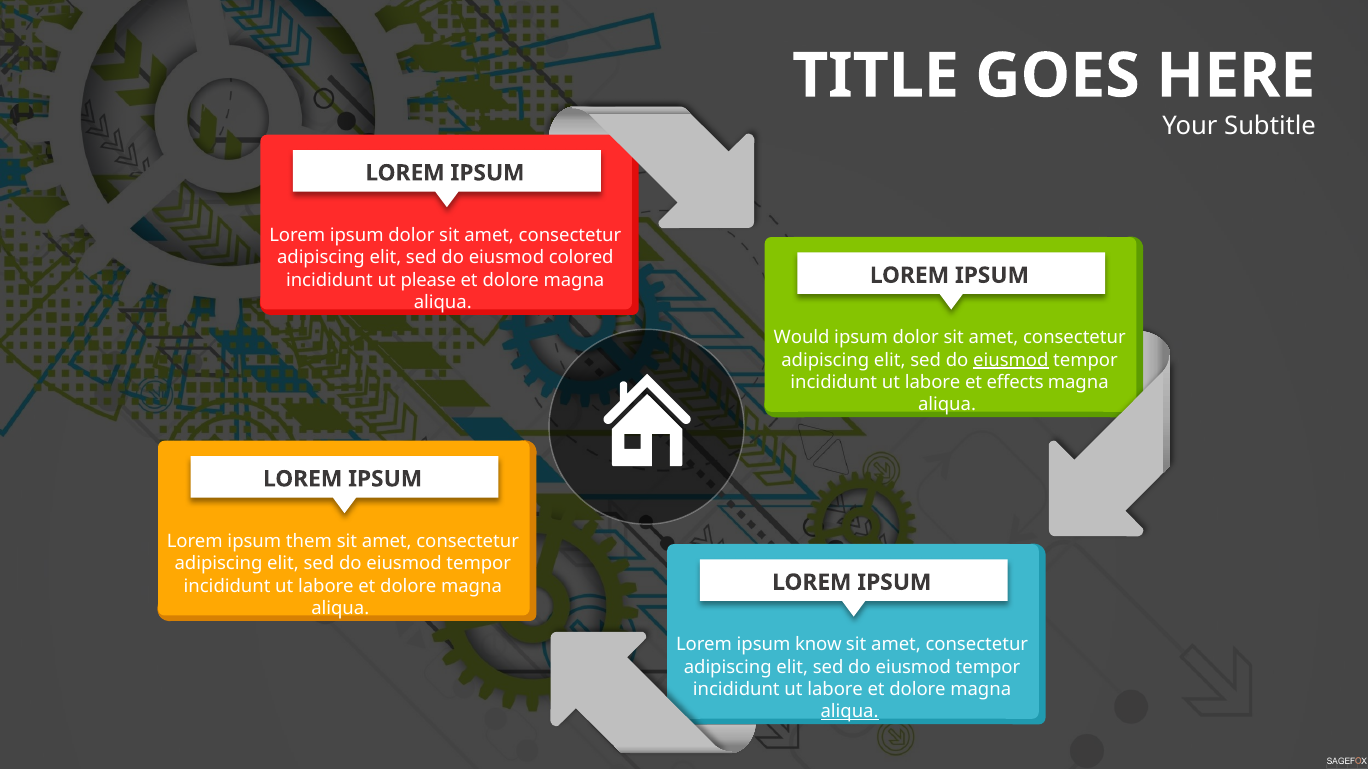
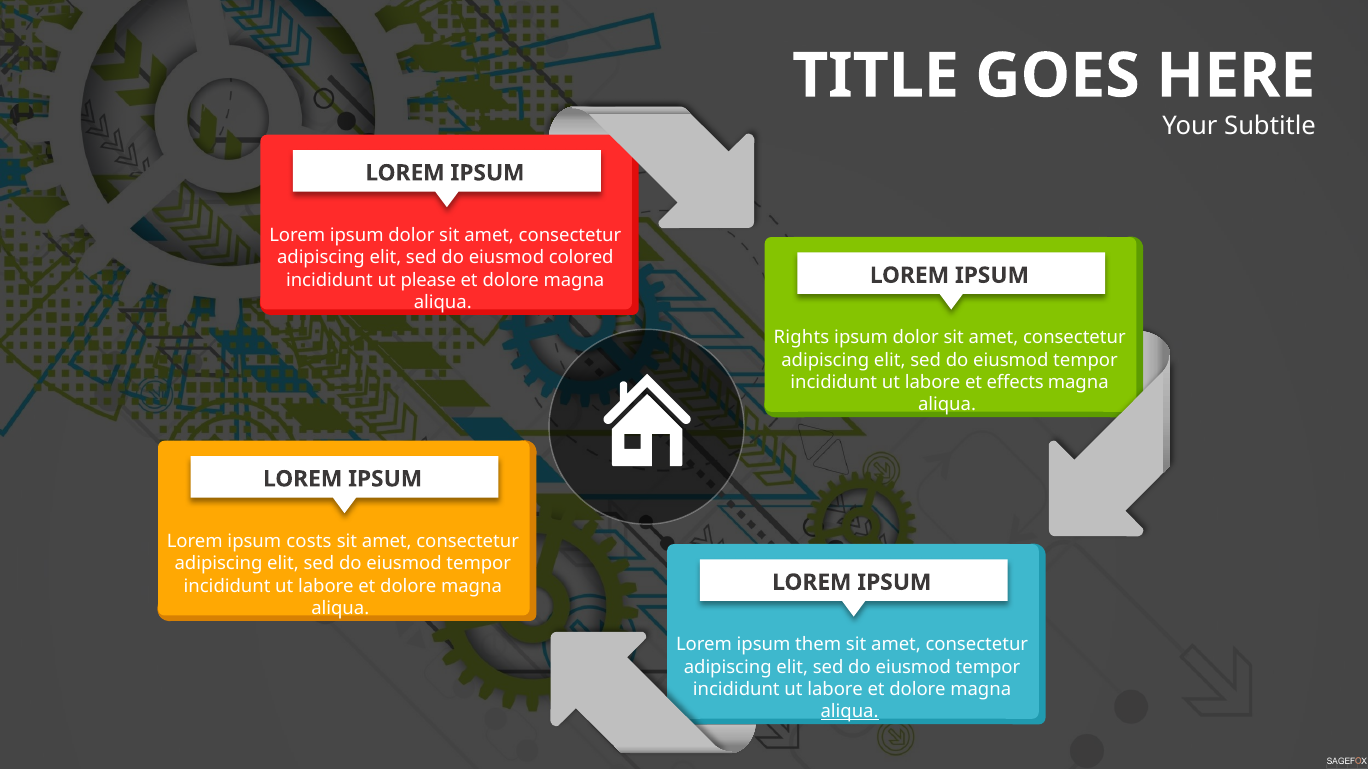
Would: Would -> Rights (801, 338)
eiusmod underline: present -> none (1011, 360)
them: them -> costs (309, 542)
know: know -> them (818, 645)
